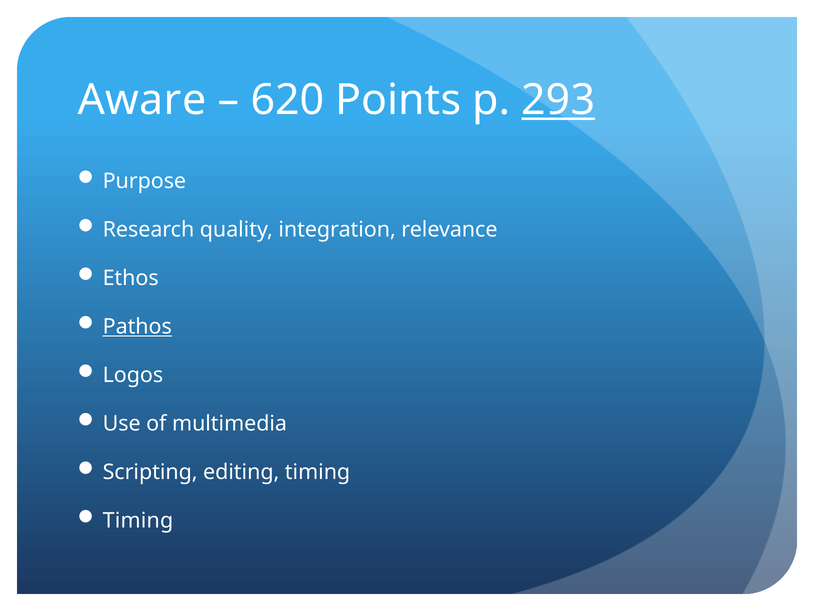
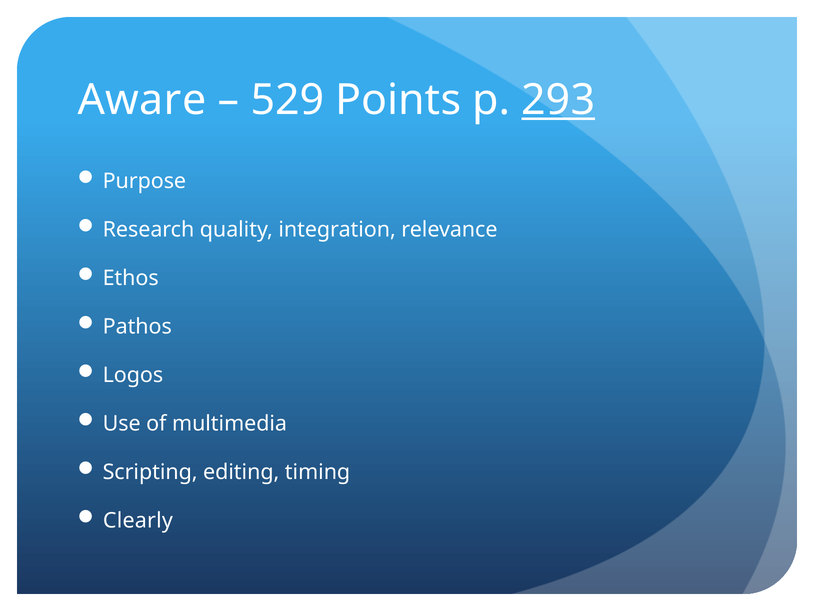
620: 620 -> 529 (287, 100)
Pathos underline: present -> none (137, 326)
Timing: Timing -> Clearly (138, 520)
